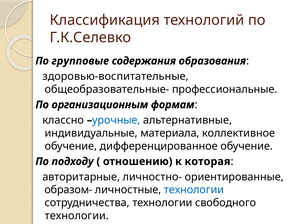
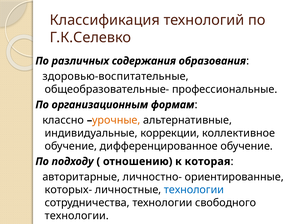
групповые: групповые -> различных (80, 61)
урочные colour: blue -> orange (116, 120)
материала: материала -> коррекции (170, 133)
образом-: образом- -> которых- (68, 189)
